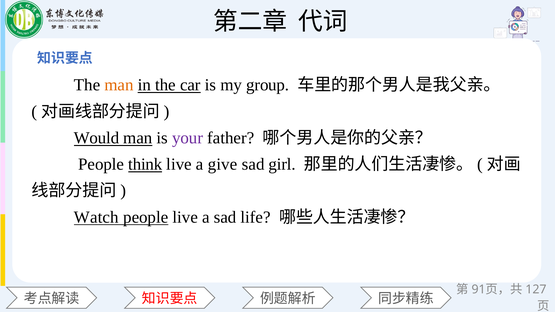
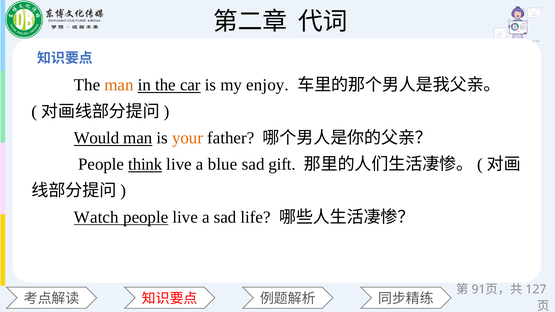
group: group -> enjoy (268, 85)
your colour: purple -> orange (188, 138)
give: give -> blue (223, 164)
girl: girl -> gift (282, 164)
